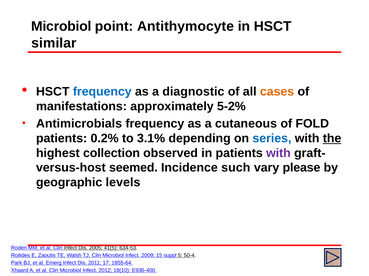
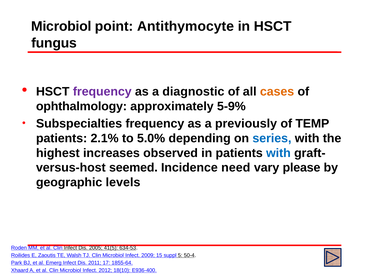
similar: similar -> fungus (54, 43)
frequency colour: blue -> purple (102, 92)
manifestations: manifestations -> ophthalmology (81, 107)
5-2%: 5-2% -> 5-9% (231, 107)
Antimicrobials: Antimicrobials -> Subspecialties (79, 124)
cutaneous: cutaneous -> previously (246, 124)
FOLD: FOLD -> TEMP (312, 124)
0.2%: 0.2% -> 2.1% (105, 139)
3.1%: 3.1% -> 5.0% (151, 139)
the underline: present -> none (332, 139)
collection: collection -> increases (111, 153)
with colour: purple -> blue (278, 153)
such: such -> need (236, 168)
